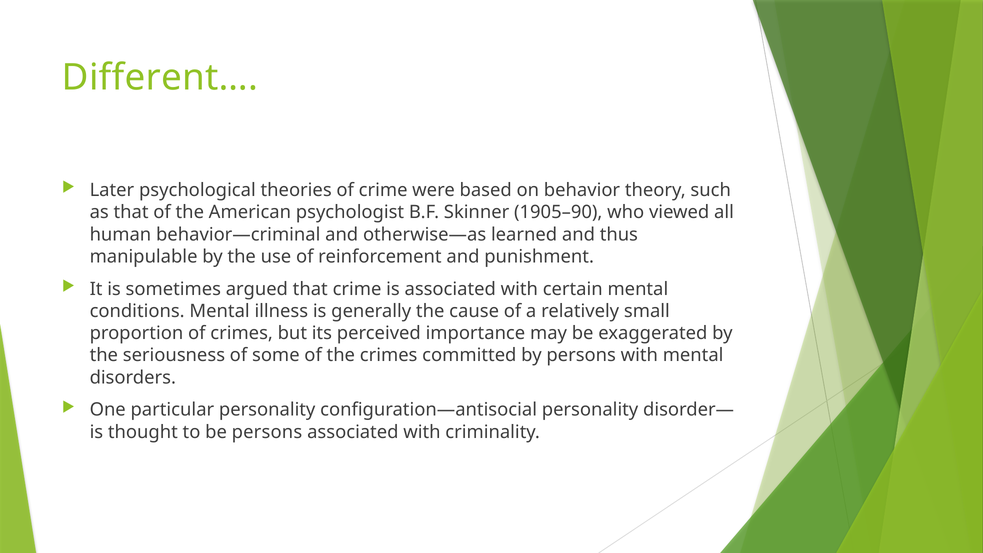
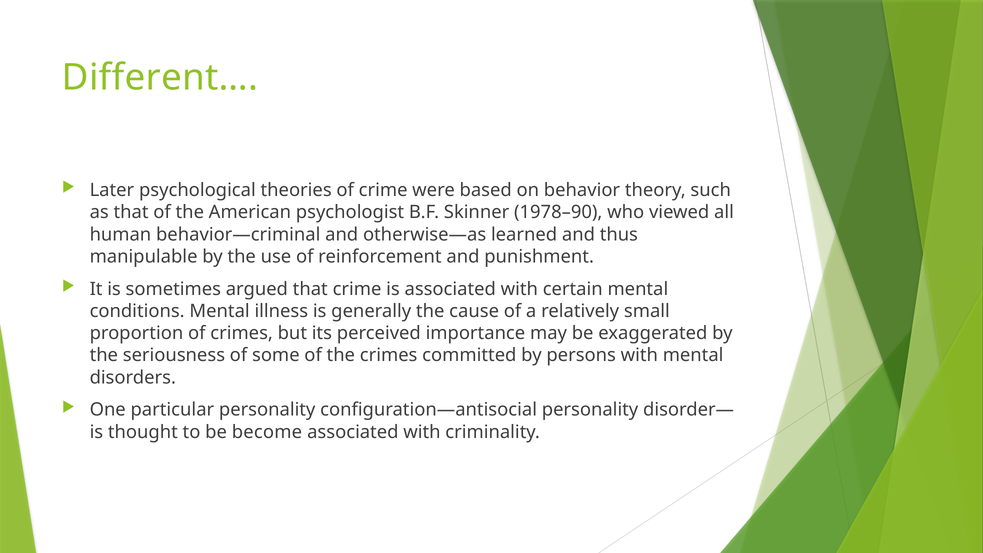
1905–90: 1905–90 -> 1978–90 (558, 212)
be persons: persons -> become (267, 432)
